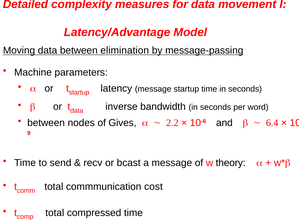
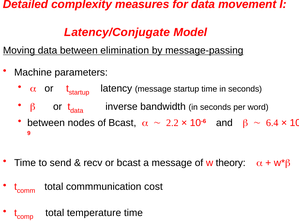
Latency/Advantage: Latency/Advantage -> Latency/Conjugate (117, 32)
of Gives: Gives -> Bcast (122, 123)
compressed: compressed -> temperature (94, 213)
